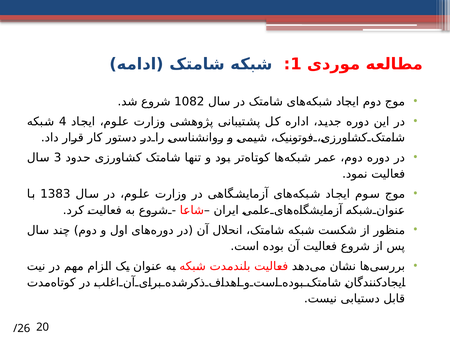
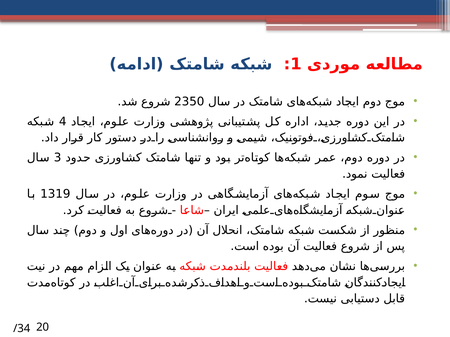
1082: 1082 -> 2350 (189, 102)
1383: 1383 -> 1319 (55, 194)
/26: /26 -> /34 (22, 329)
